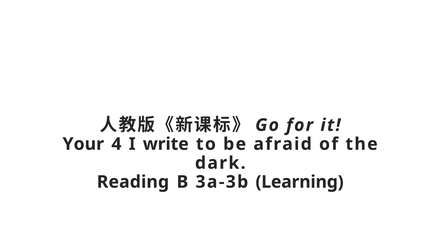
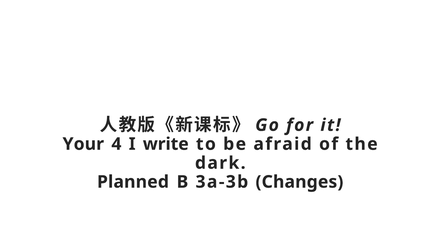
Reading: Reading -> Planned (133, 182)
Learning: Learning -> Changes (299, 182)
